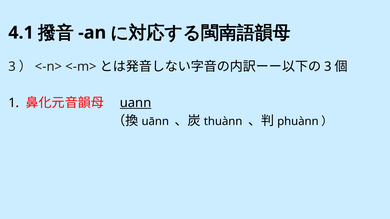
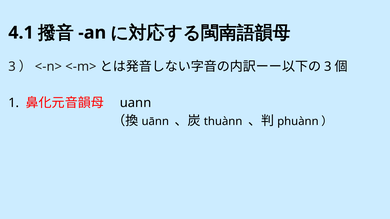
uann underline: present -> none (136, 103)
